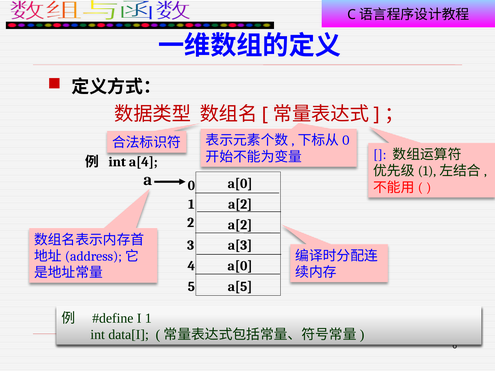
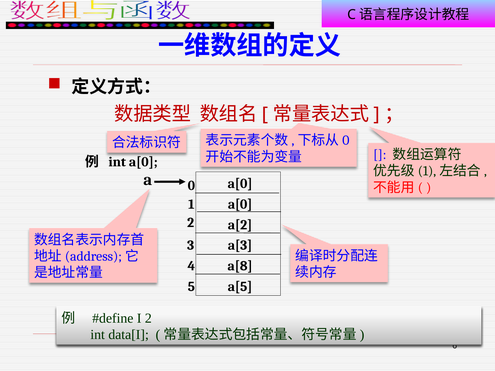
int a[4: a[4 -> a[0 (143, 162)
a[2: a[2 -> a[0 (240, 204)
a[0: a[0 -> a[8 (240, 266)
1: 1 -> 2 (148, 318)
